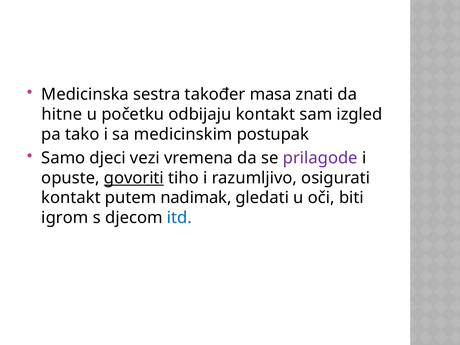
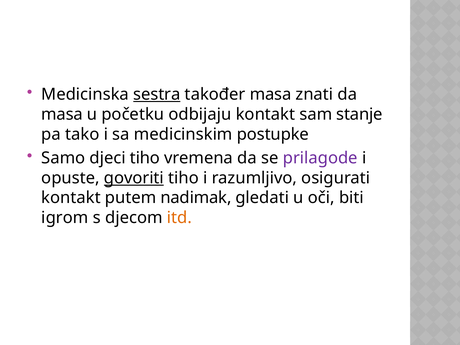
sestra underline: none -> present (157, 94)
hitne: hitne -> masa (62, 114)
izgled: izgled -> stanje (359, 114)
postupak: postupak -> postupke (273, 134)
djeci vezi: vezi -> tiho (145, 158)
itd colour: blue -> orange (179, 218)
